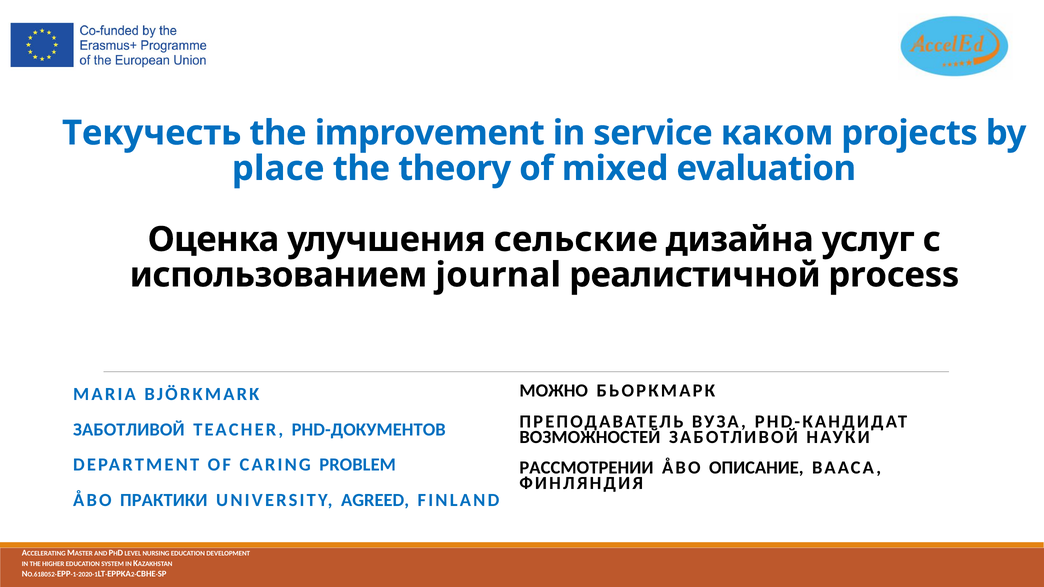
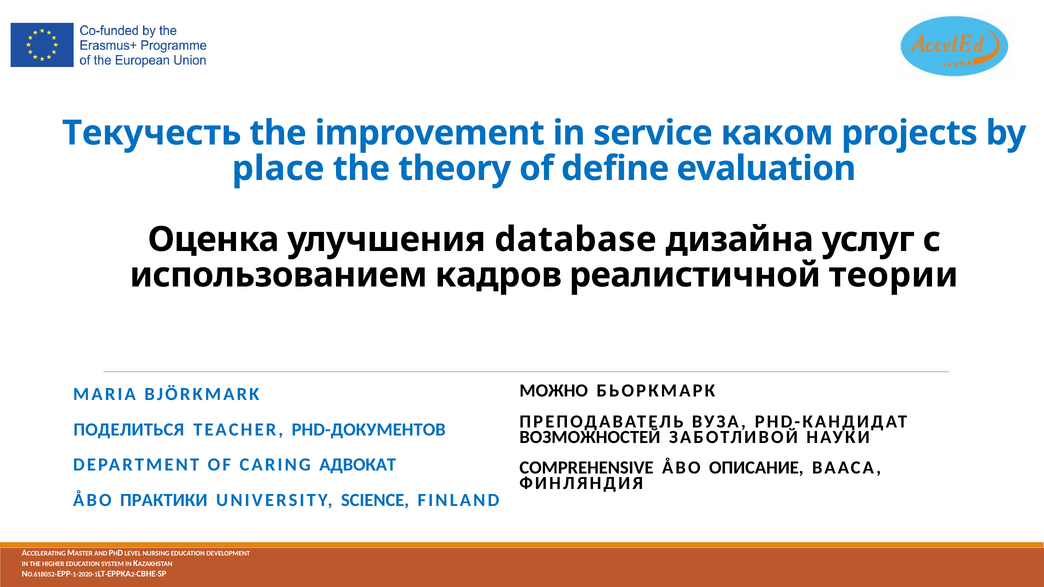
mixed: mixed -> define (615, 169)
сельские: сельские -> database (576, 240)
journal: journal -> кадров (498, 275)
process: process -> теории (894, 275)
ЗАБОТЛИВОЙ: ЗАБОТЛИВОЙ -> ПОДЕЛИТЬСЯ (129, 430)
PROBLEM: PROBLEM -> АДВОКАТ (358, 465)
РАССМОТРЕНИИ: РАССМОТРЕНИИ -> COMPREHENSIVE (587, 468)
AGREED: AGREED -> SCIENCE (375, 500)
